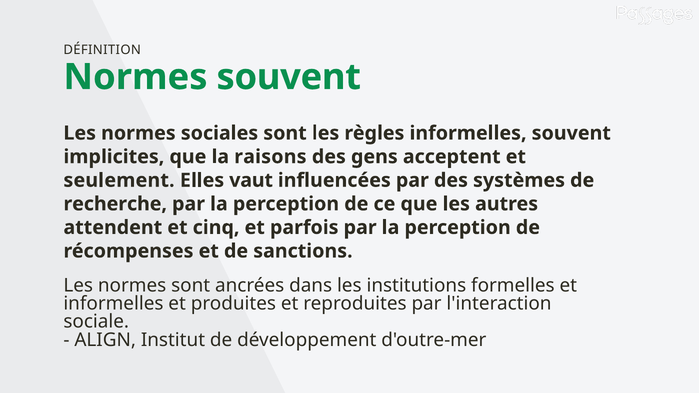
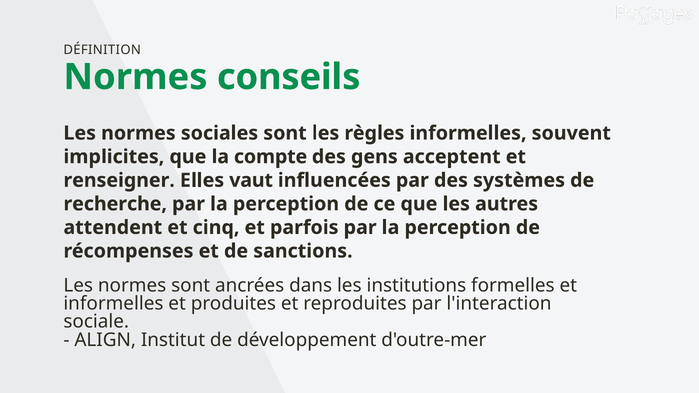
Normes souvent: souvent -> conseils (289, 77)
raisons: raisons -> compte (271, 157)
seulement: seulement -> renseigner (119, 180)
